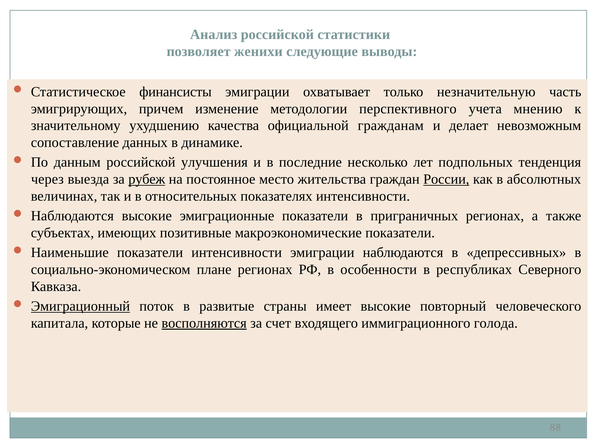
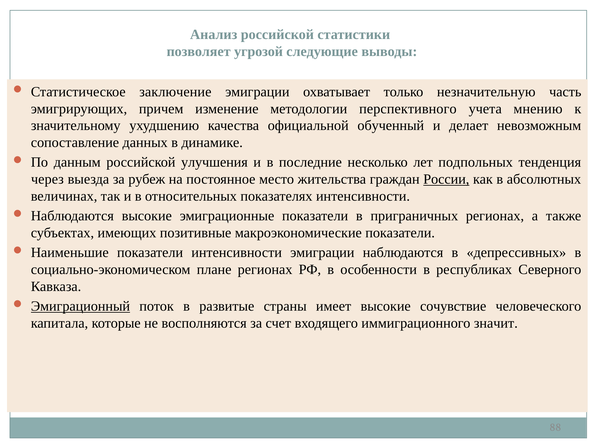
женихи: женихи -> угрозой (259, 51)
финансисты: финансисты -> заключение (175, 92)
гражданам: гражданам -> обученный (391, 126)
рубеж underline: present -> none (147, 179)
повторный: повторный -> сочувствие (453, 306)
восполняются underline: present -> none (204, 323)
голода: голода -> значит (496, 323)
